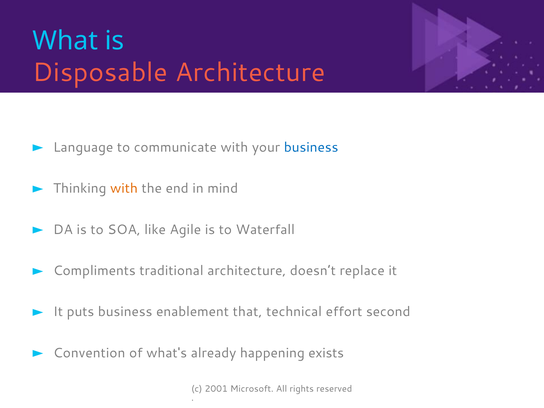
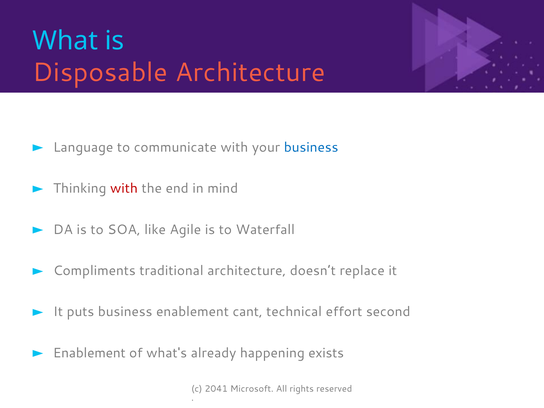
with colour: orange -> red (124, 188)
that: that -> cant (248, 312)
Convention: Convention -> Enablement (89, 353)
2001: 2001 -> 2041 (216, 389)
